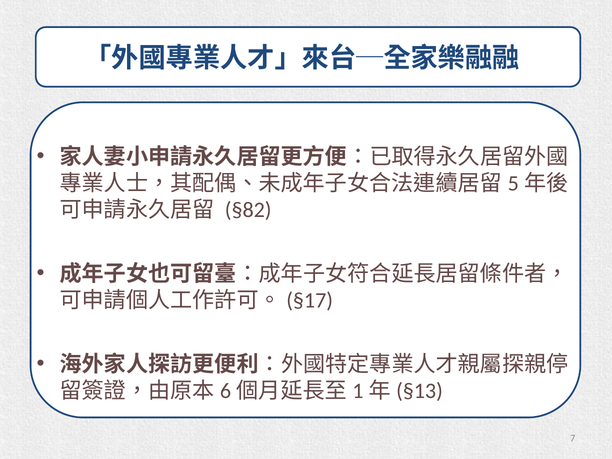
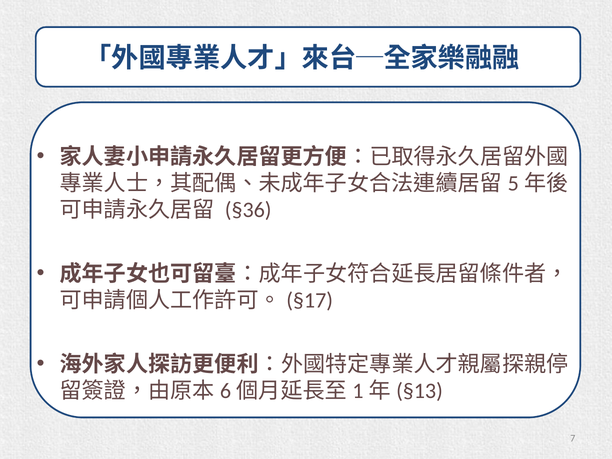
§82: §82 -> §36 (248, 210)
